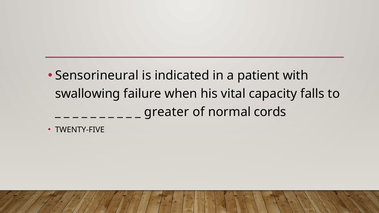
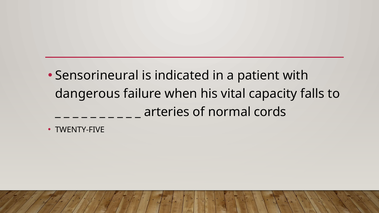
swallowing: swallowing -> dangerous (88, 94)
greater: greater -> arteries (167, 112)
